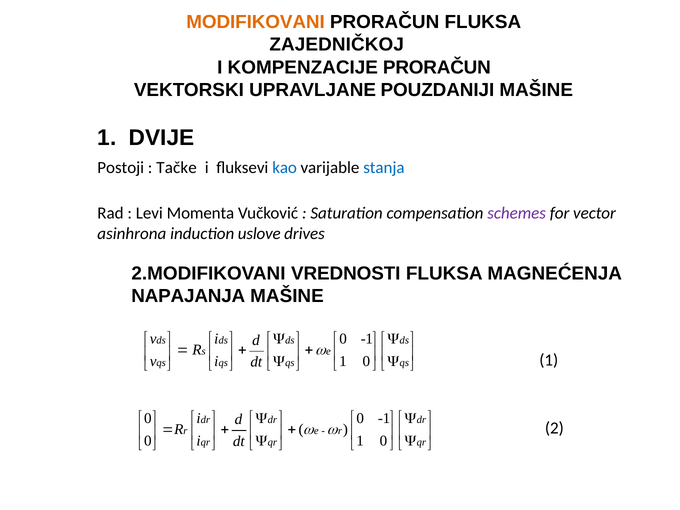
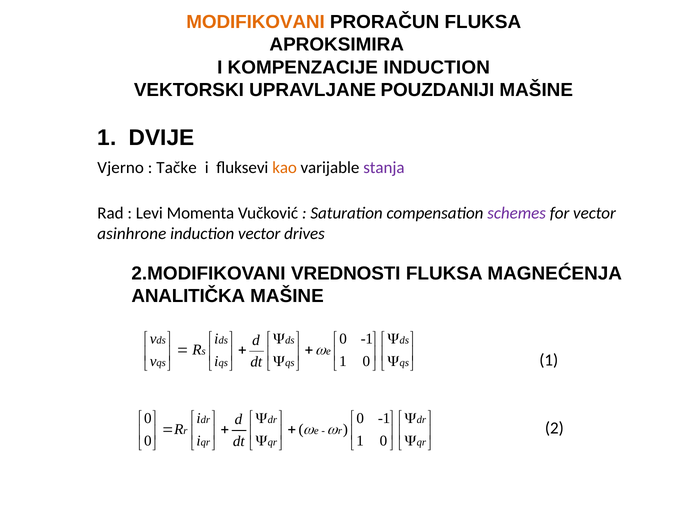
ZAJEDNIČKOJ: ZAJEDNIČKOJ -> APROKSIMIRA (337, 45)
KOMPENZACIJE PRORAČUN: PRORAČUN -> INDUCTION (437, 67)
Postoji: Postoji -> Vjerno (121, 168)
kao colour: blue -> orange (285, 168)
stanja colour: blue -> purple (384, 168)
asinhrona: asinhrona -> asinhrone (132, 233)
induction uslove: uslove -> vector (259, 233)
NAPAJANJA: NAPAJANJA -> ANALITIČKA (188, 296)
